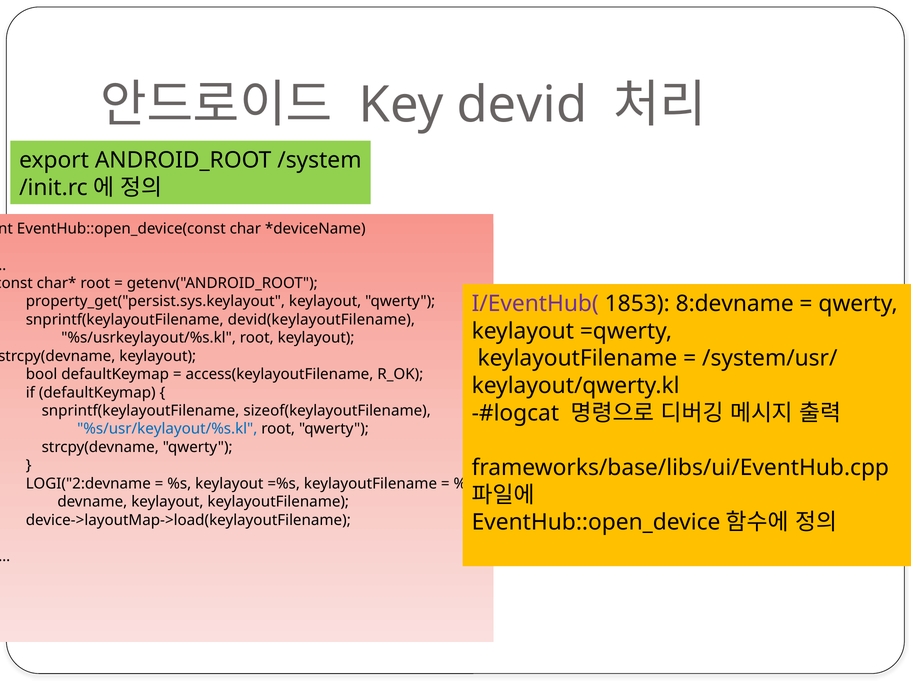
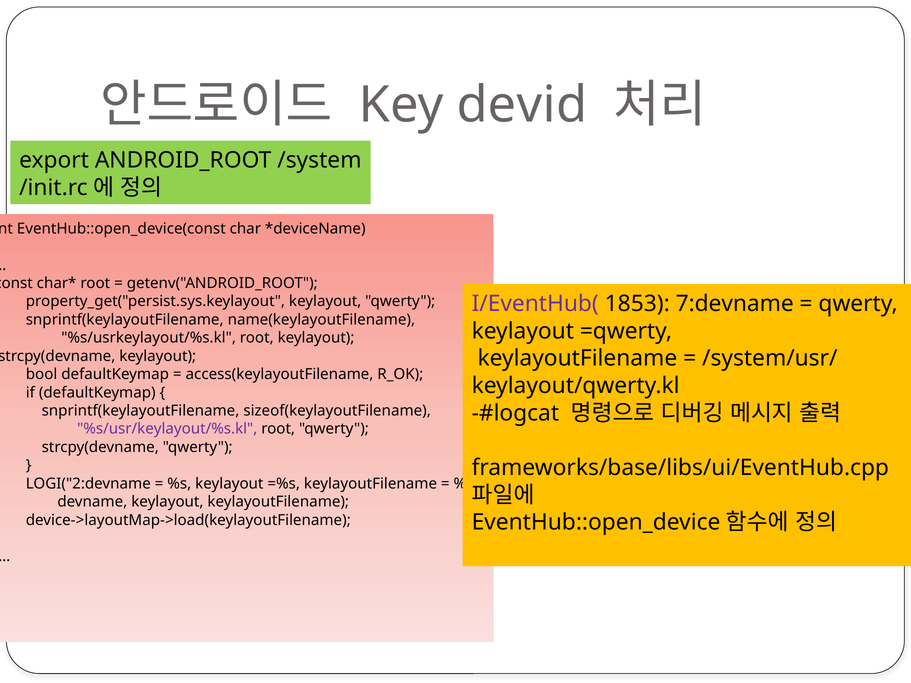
8:devname: 8:devname -> 7:devname (735, 304)
devid(keylayoutFilename: devid(keylayoutFilename -> name(keylayoutFilename (321, 320)
%s/usr/keylayout/%s.kl colour: blue -> purple (167, 429)
